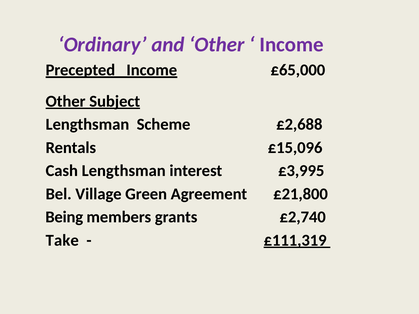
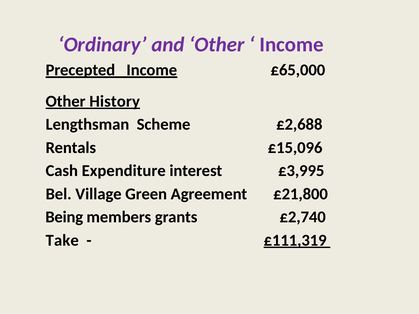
Subject: Subject -> History (115, 101)
Cash Lengthsman: Lengthsman -> Expenditure (124, 171)
